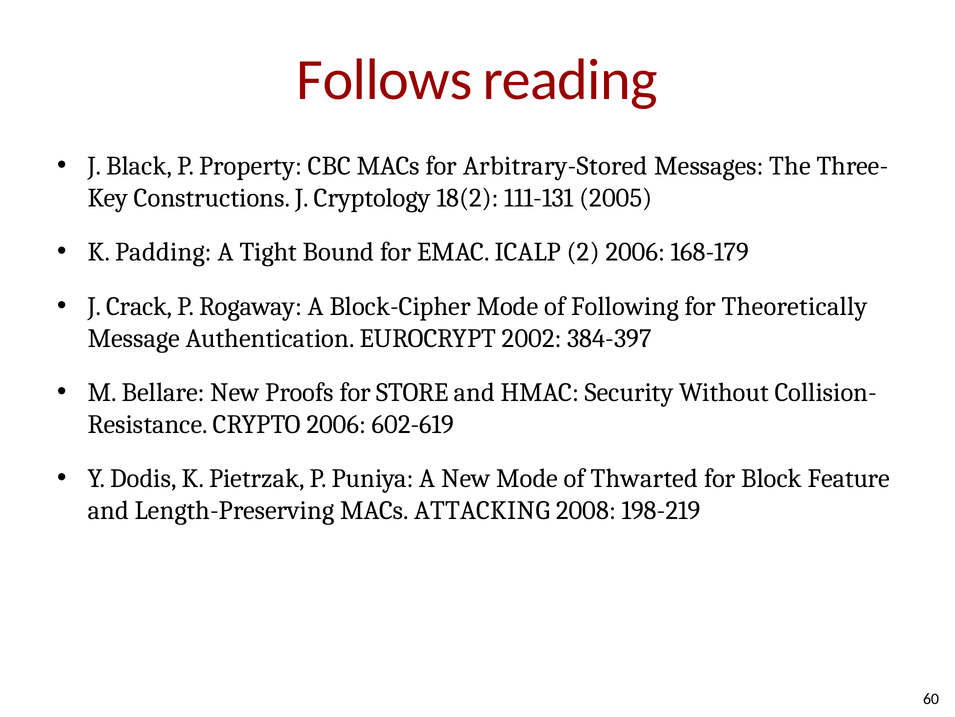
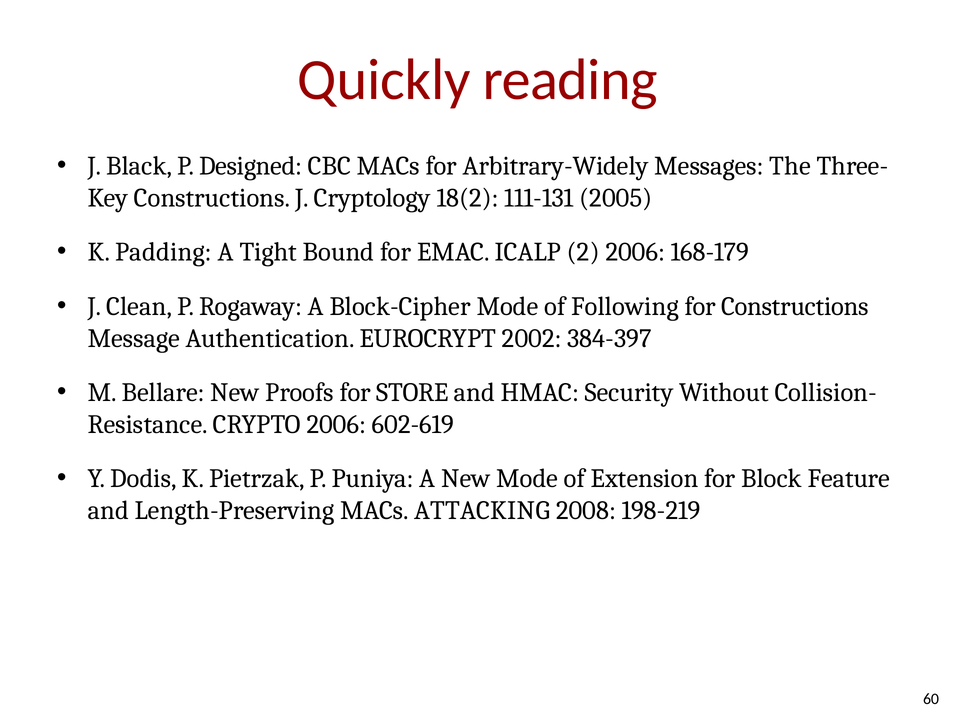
Follows: Follows -> Quickly (384, 80)
Property: Property -> Designed (251, 166)
Arbitrary-Stored: Arbitrary-Stored -> Arbitrary-Widely (556, 166)
Crack: Crack -> Clean (139, 306)
for Theoretically: Theoretically -> Constructions (795, 306)
Thwarted: Thwarted -> Extension (645, 478)
